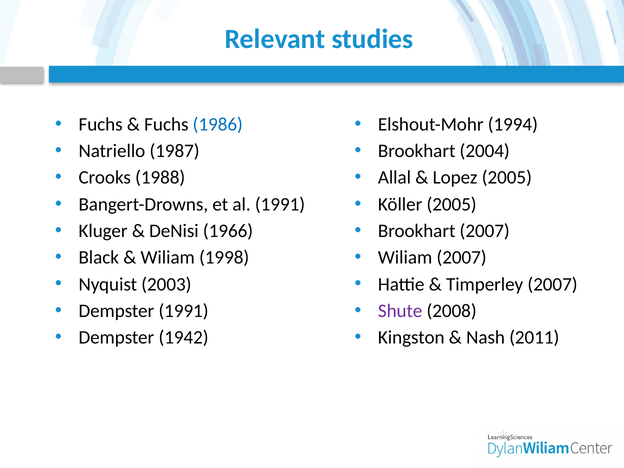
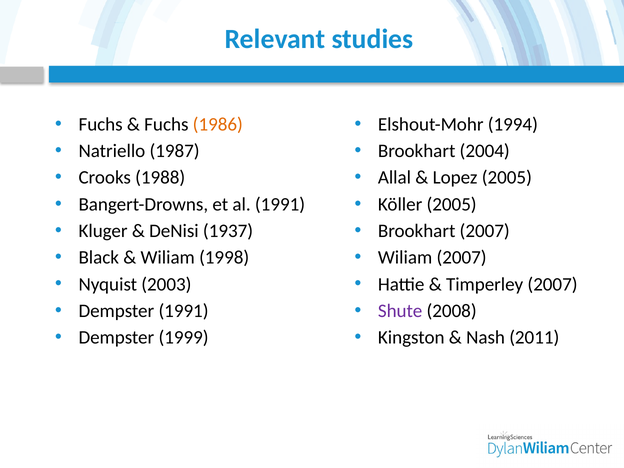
1986 colour: blue -> orange (218, 124)
1966: 1966 -> 1937 (228, 231)
1942: 1942 -> 1999 (184, 338)
